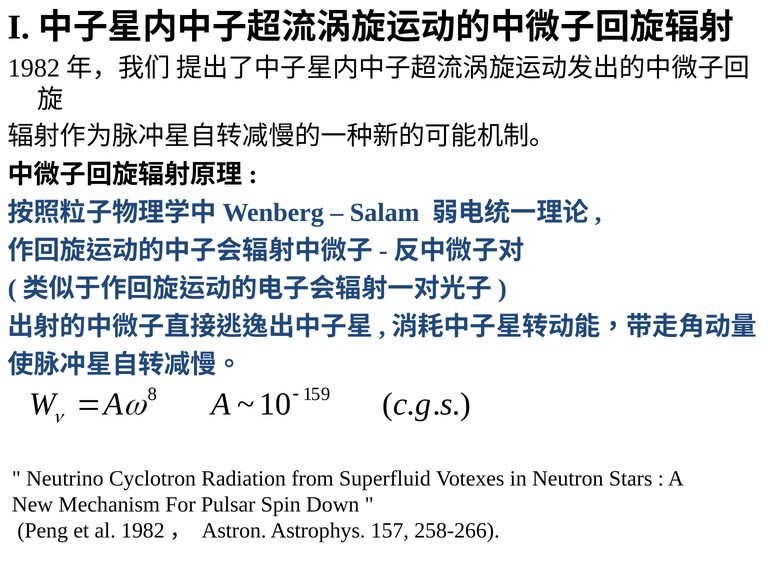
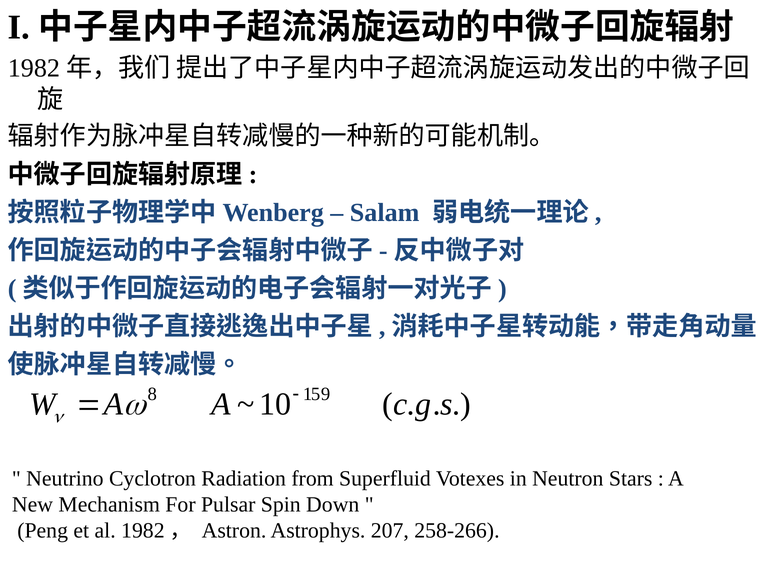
157: 157 -> 207 (390, 530)
